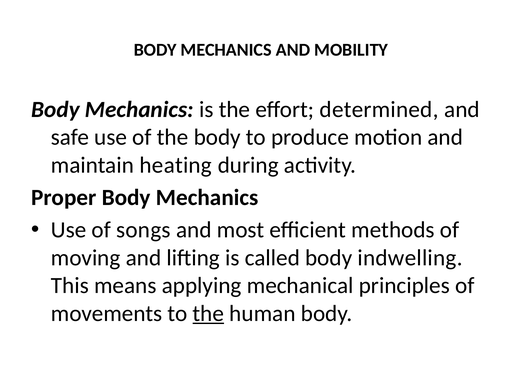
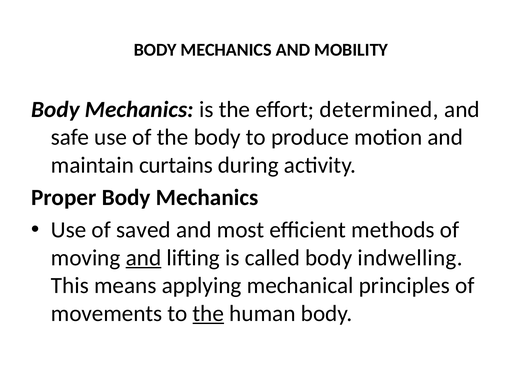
heating: heating -> curtains (176, 165)
songs: songs -> saved (143, 230)
and underline: none -> present (143, 258)
